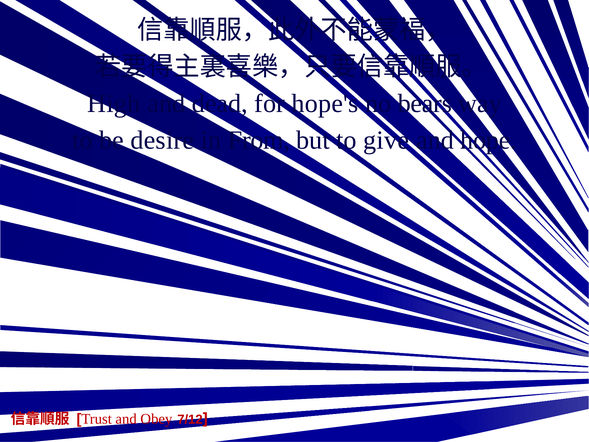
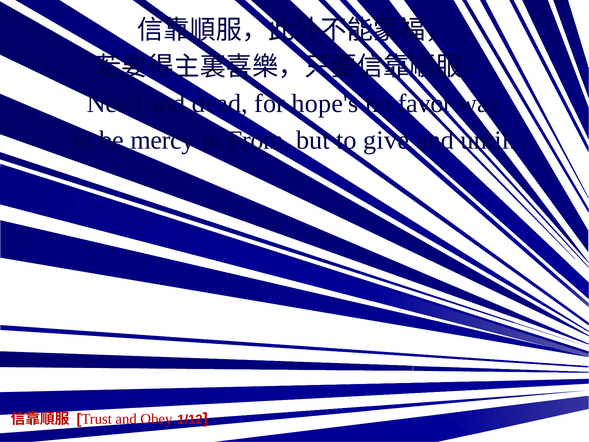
High: High -> Need (114, 104)
bears: bears -> favor (425, 104)
desire: desire -> mercy (163, 140)
hope: hope -> until (488, 140)
7/12: 7/12 -> 1/12 (190, 419)
